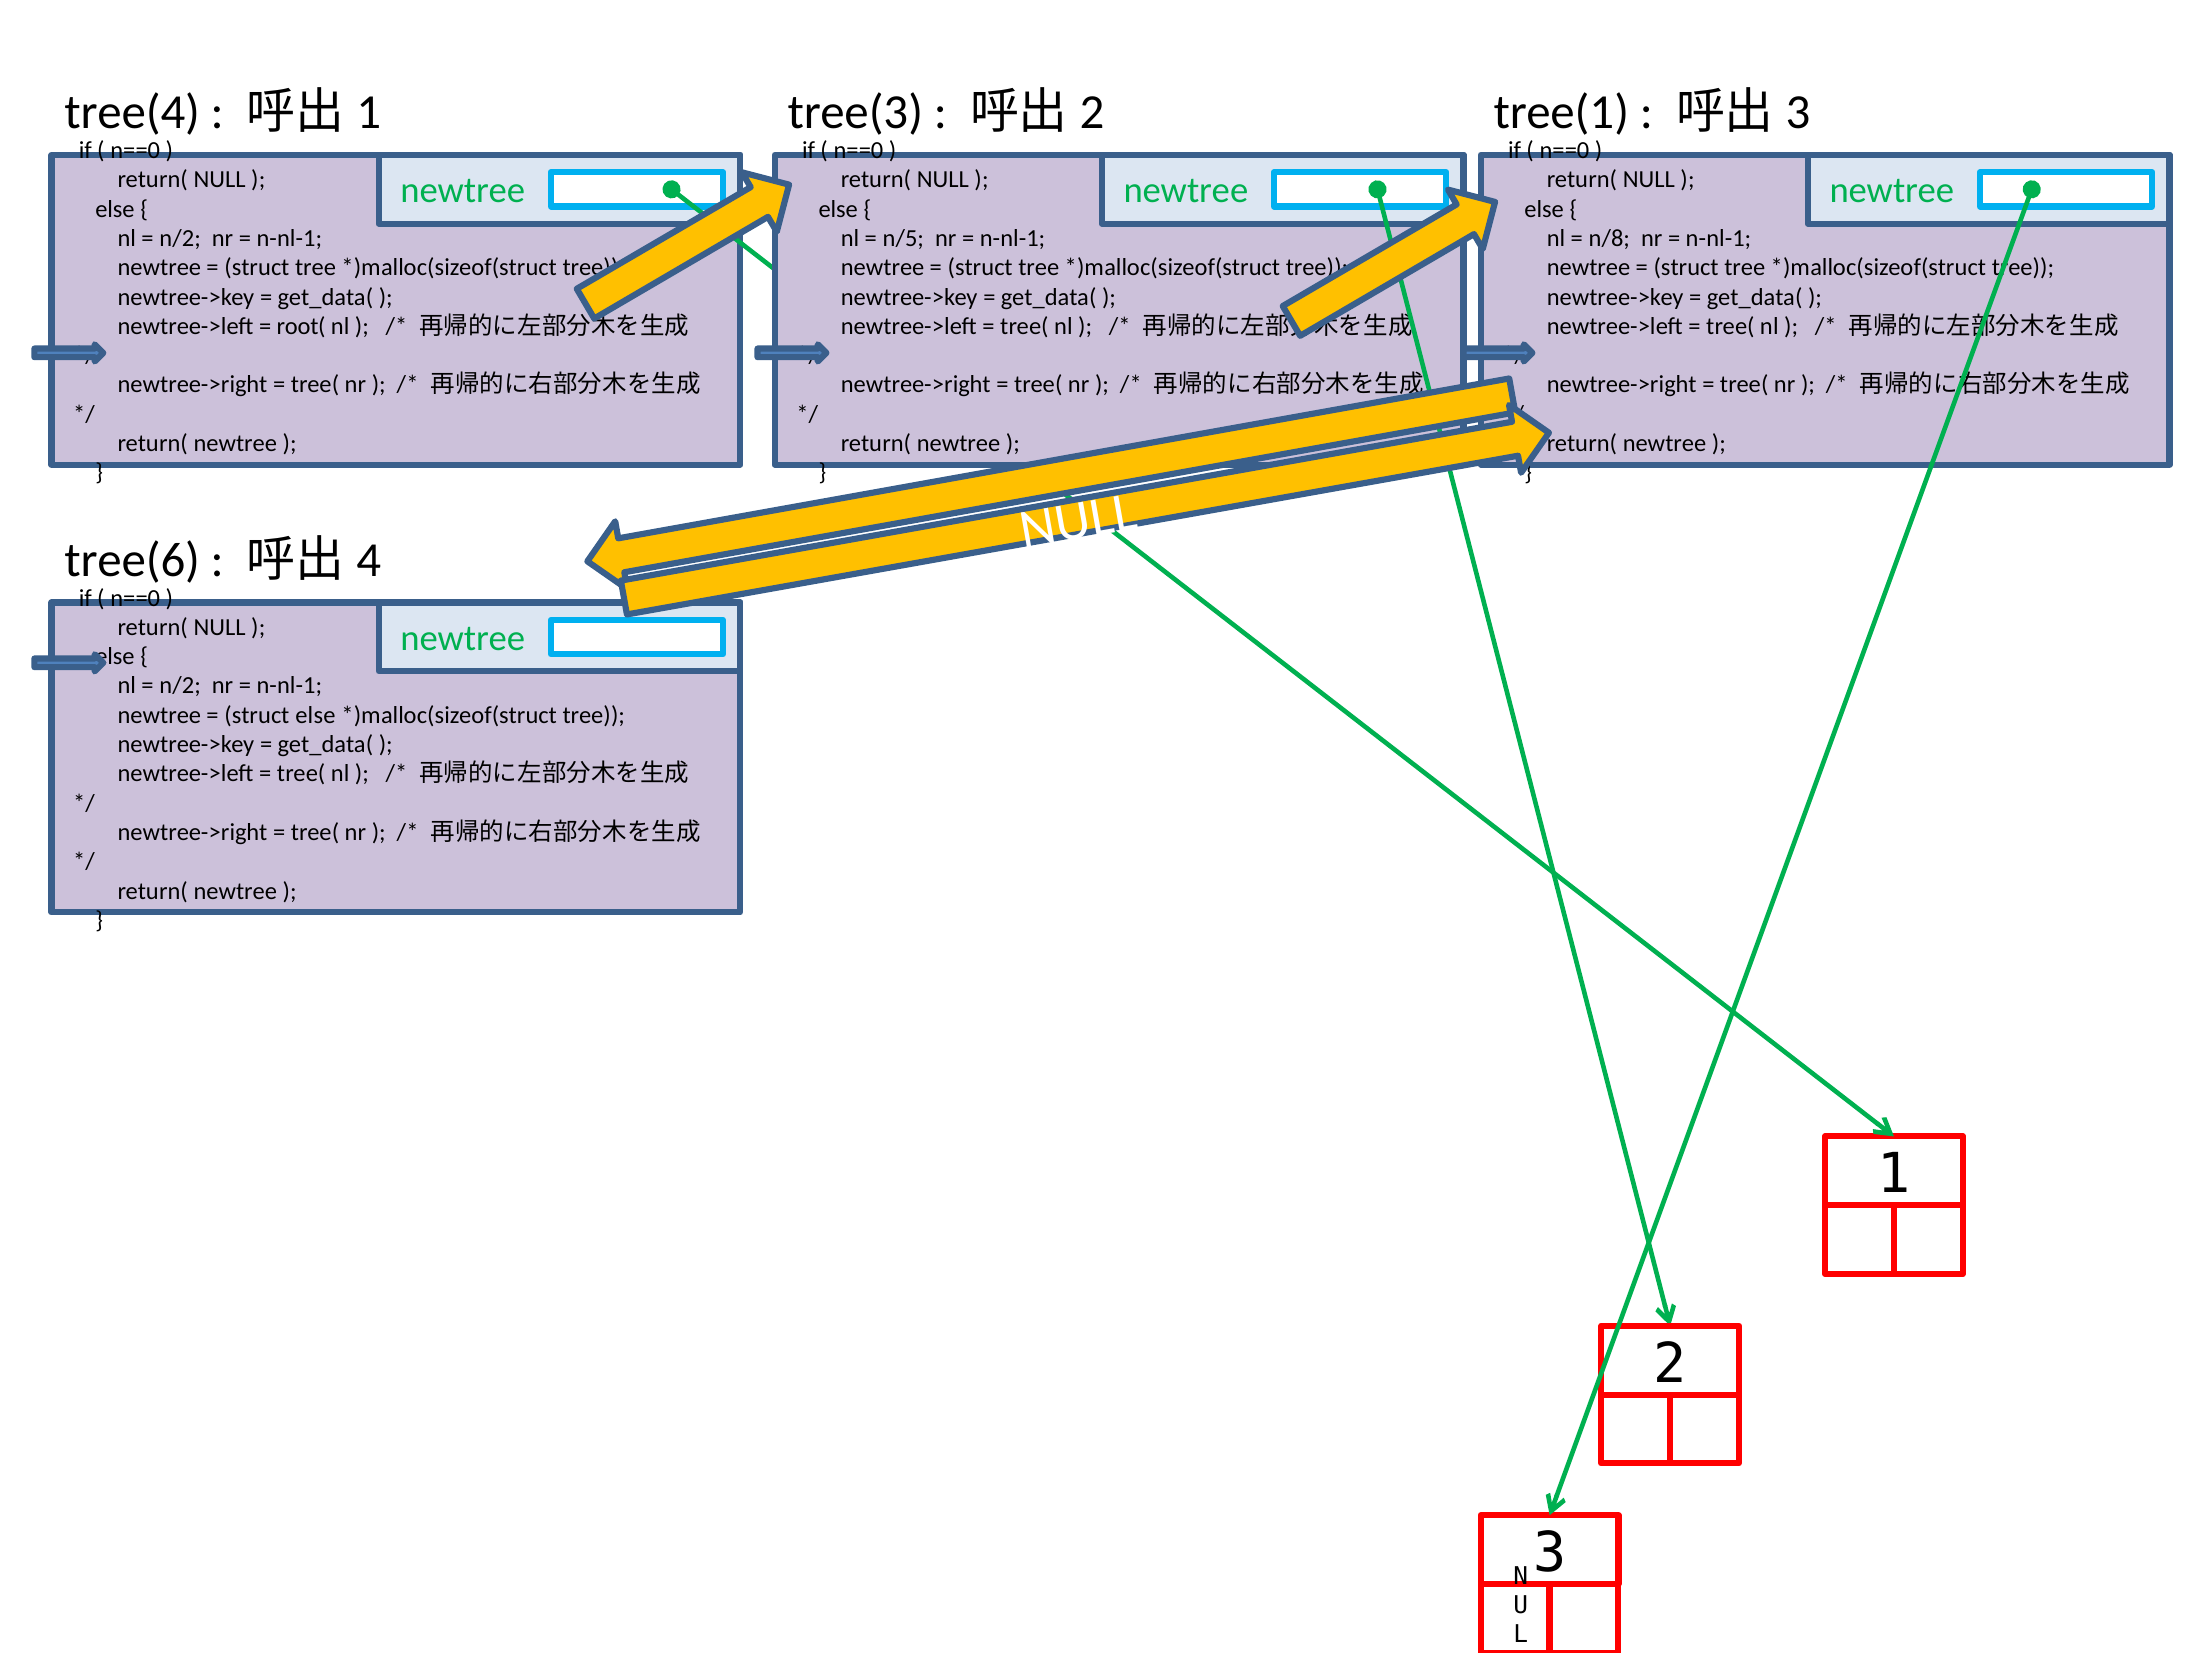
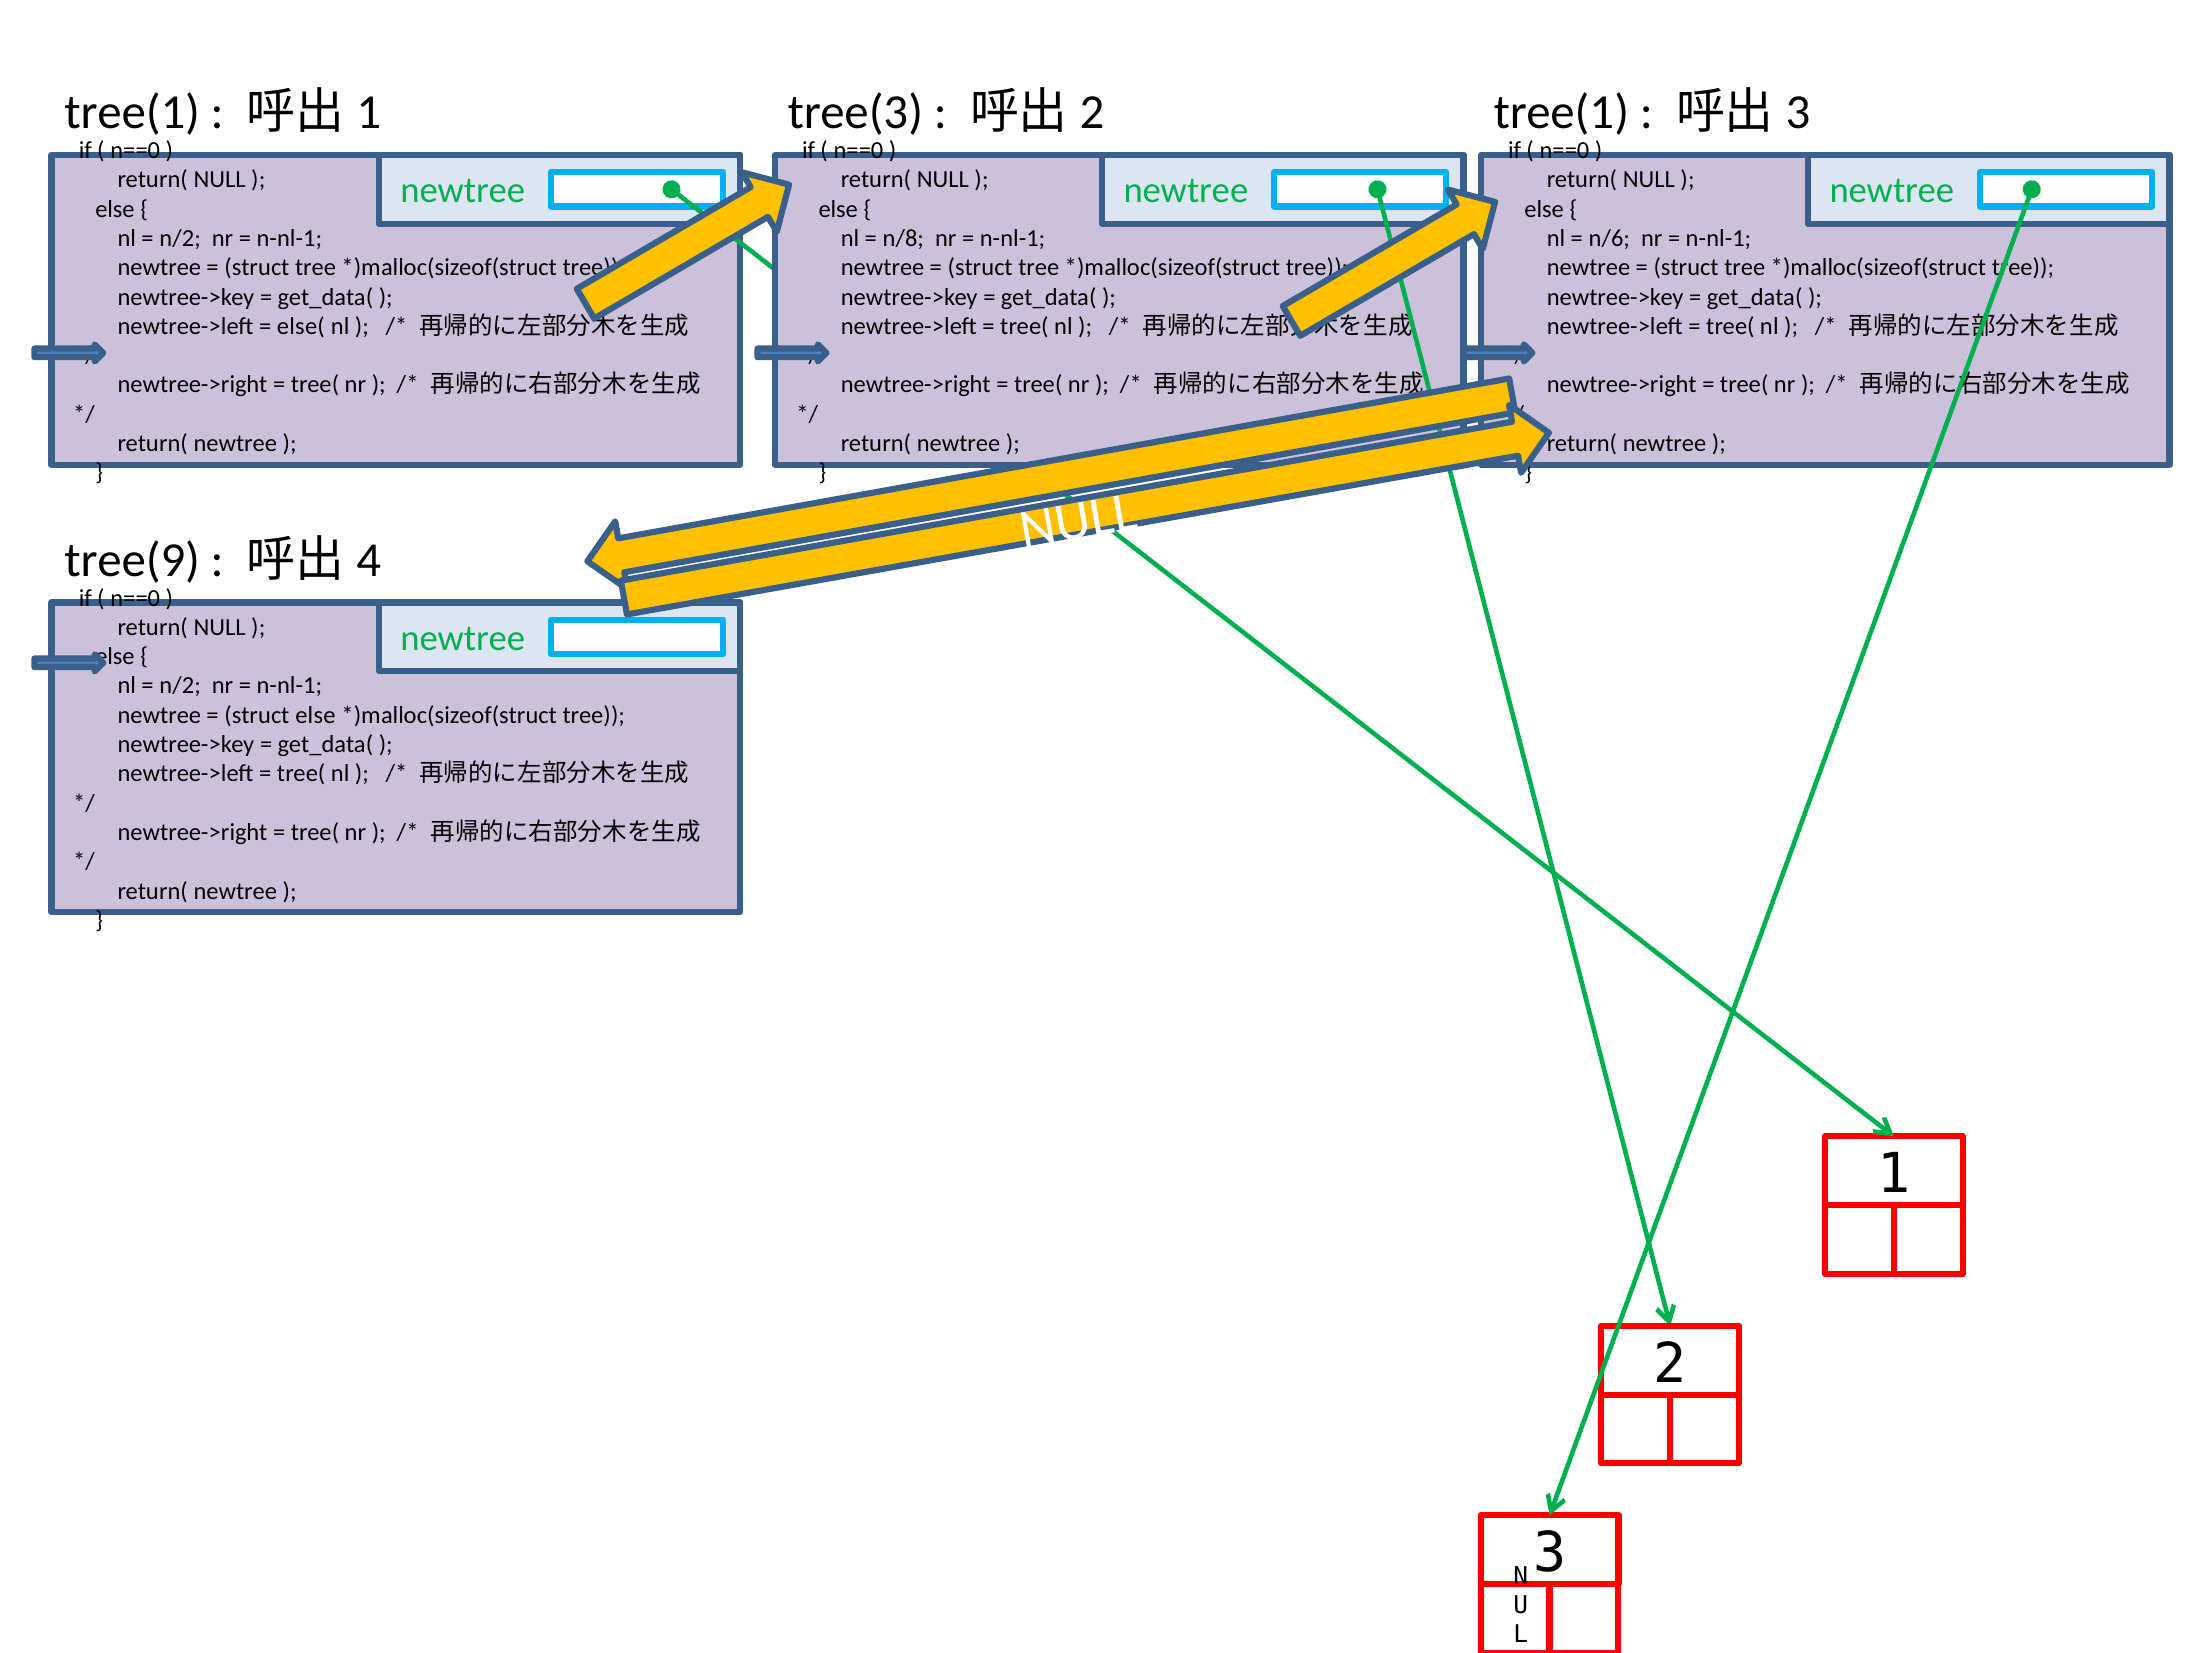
tree(4: tree(4 -> tree(1 (132, 113)
n/5: n/5 -> n/8 (903, 238)
n/8: n/8 -> n/6 (1609, 238)
root(: root( -> else( (301, 326)
tree(6: tree(6 -> tree(9 (132, 560)
